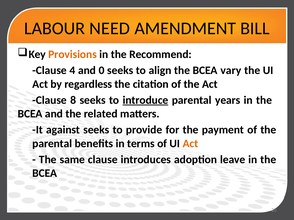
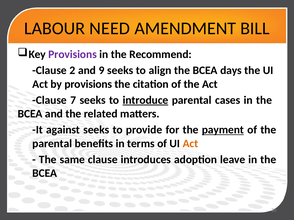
Provisions colour: orange -> purple (73, 55)
4: 4 -> 2 (72, 71)
0: 0 -> 9 (102, 71)
vary: vary -> days (231, 71)
by regardless: regardless -> provisions (88, 84)
8: 8 -> 7 (73, 100)
years: years -> cases (228, 100)
payment underline: none -> present (223, 130)
